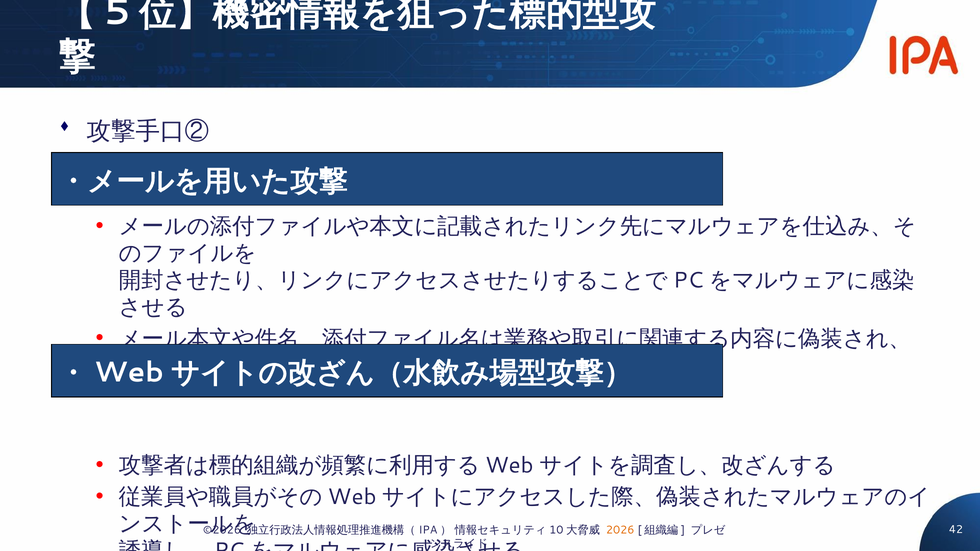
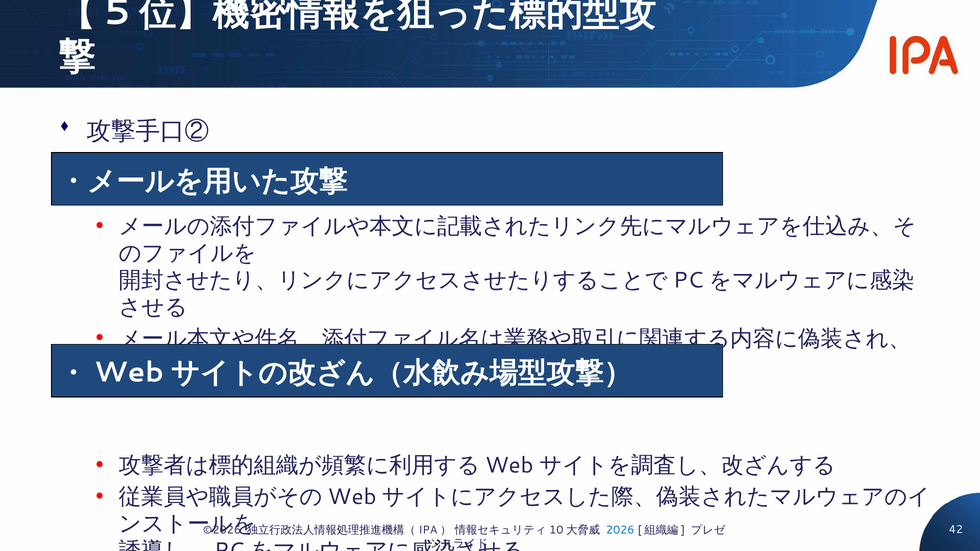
2026 colour: orange -> blue (620, 530)
